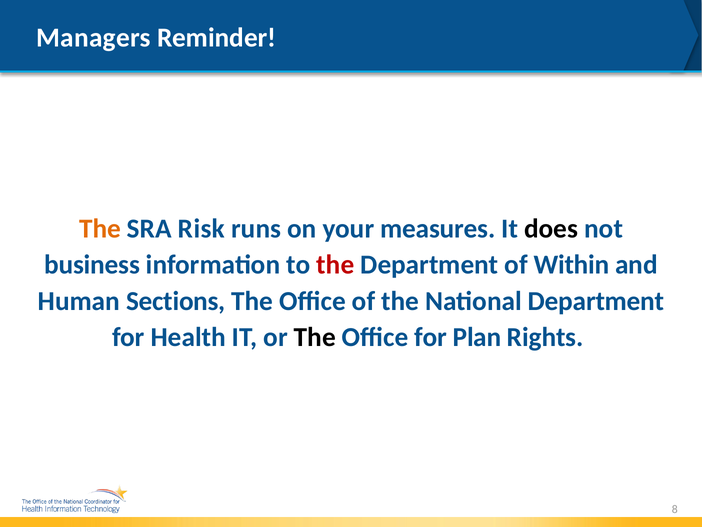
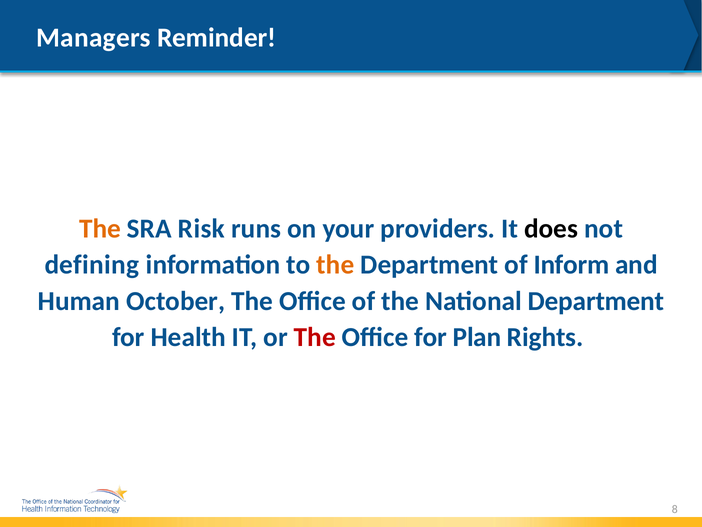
measures: measures -> providers (438, 229)
business: business -> defining (92, 265)
the colour: red -> orange (335, 265)
Within: Within -> Inform (571, 265)
Sections: Sections -> October (176, 301)
The colour: black -> red (315, 337)
